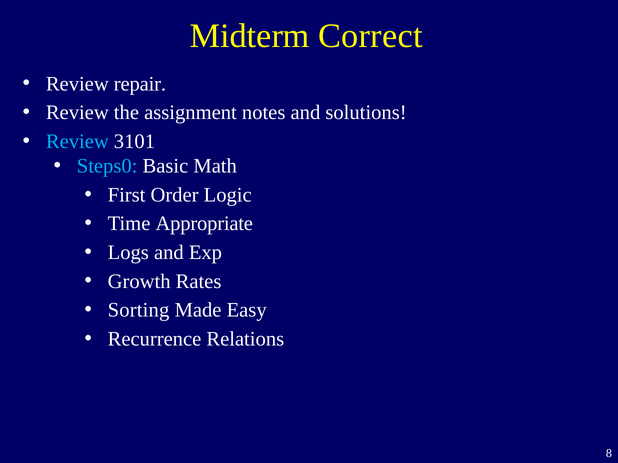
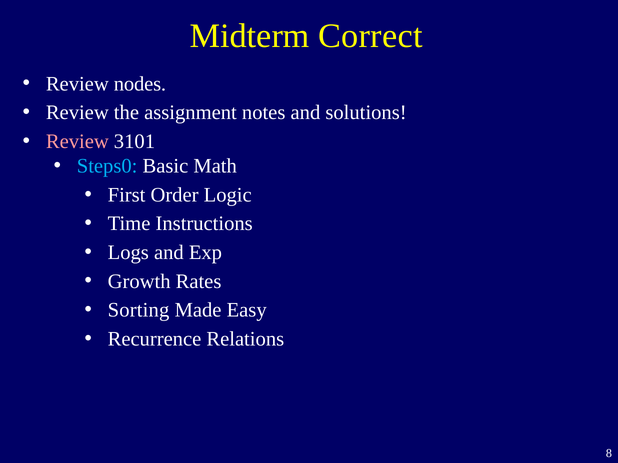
repair: repair -> nodes (140, 84)
Review colour: light blue -> pink (77, 142)
Appropriate: Appropriate -> Instructions (204, 224)
